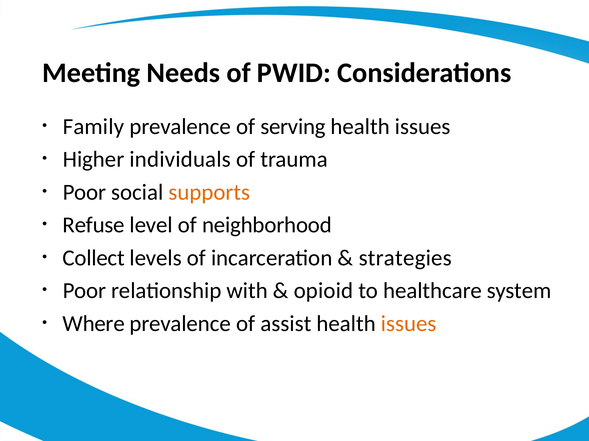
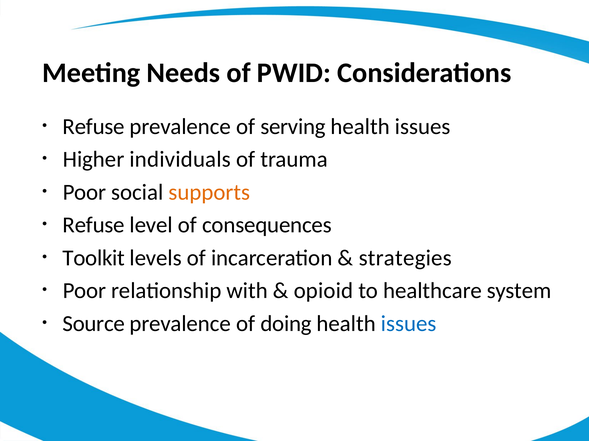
Family: Family -> Refuse (94, 127)
neighborhood: neighborhood -> consequences (267, 225)
Collect: Collect -> Toolkit (94, 258)
Where: Where -> Source (94, 324)
assist: assist -> doing (286, 324)
issues colour: orange -> blue (409, 324)
